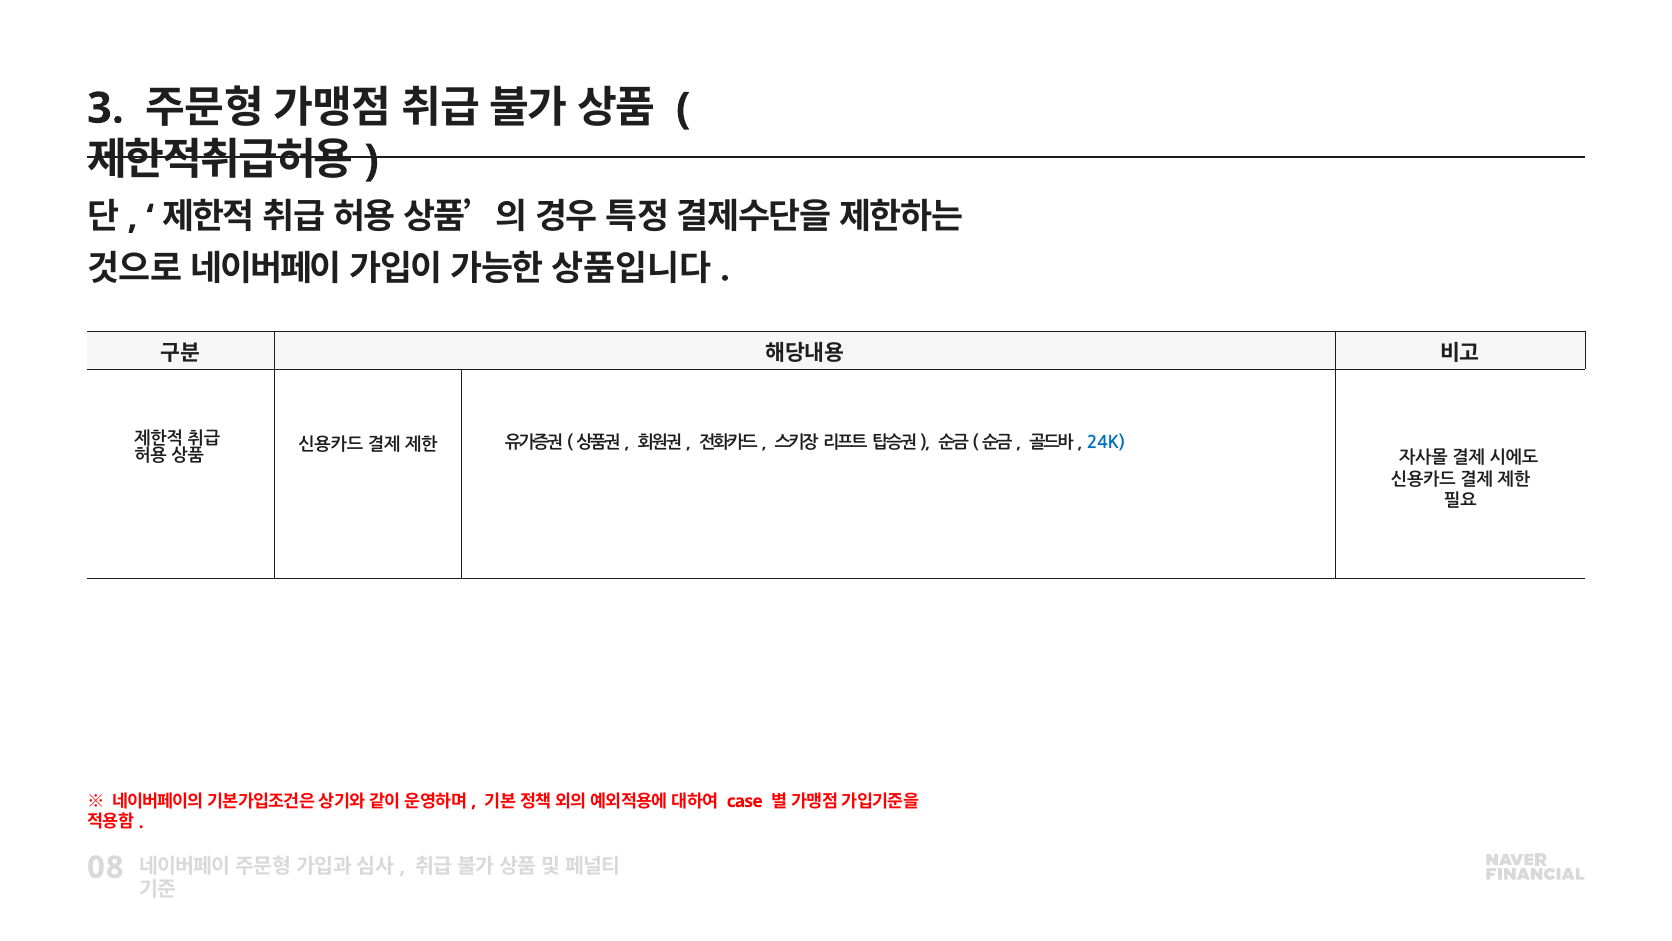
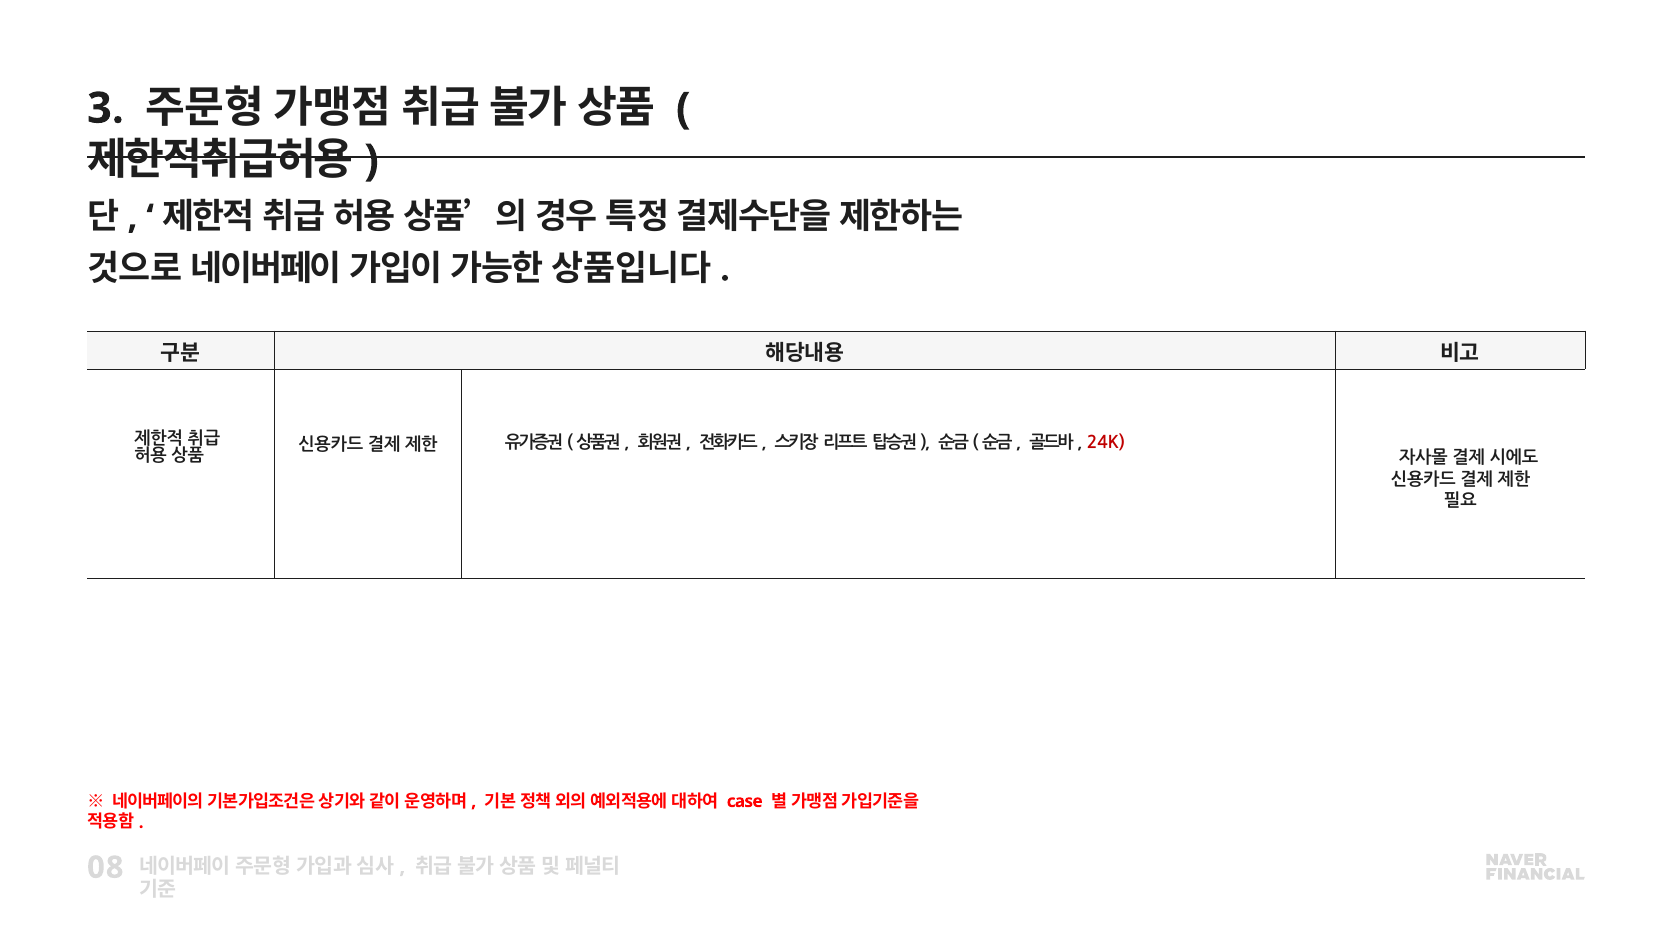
24K colour: blue -> red (1106, 443)
